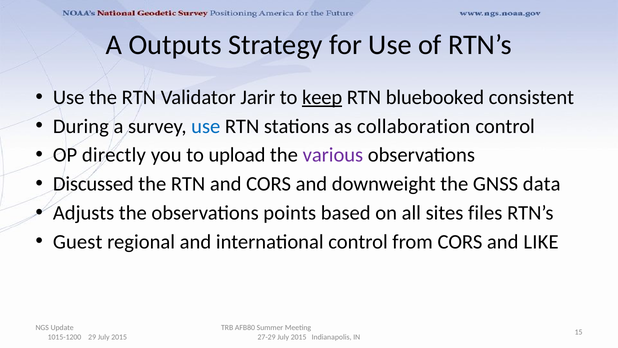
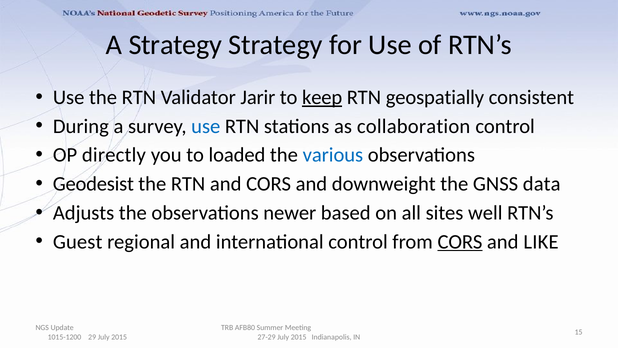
A Outputs: Outputs -> Strategy (175, 45)
bluebooked: bluebooked -> geospatially (435, 97)
upload: upload -> loaded (237, 155)
various colour: purple -> blue (333, 155)
Discussed: Discussed -> Geodesist (93, 184)
points: points -> newer (290, 213)
files: files -> well (485, 213)
CORS underline: none -> present (460, 241)
